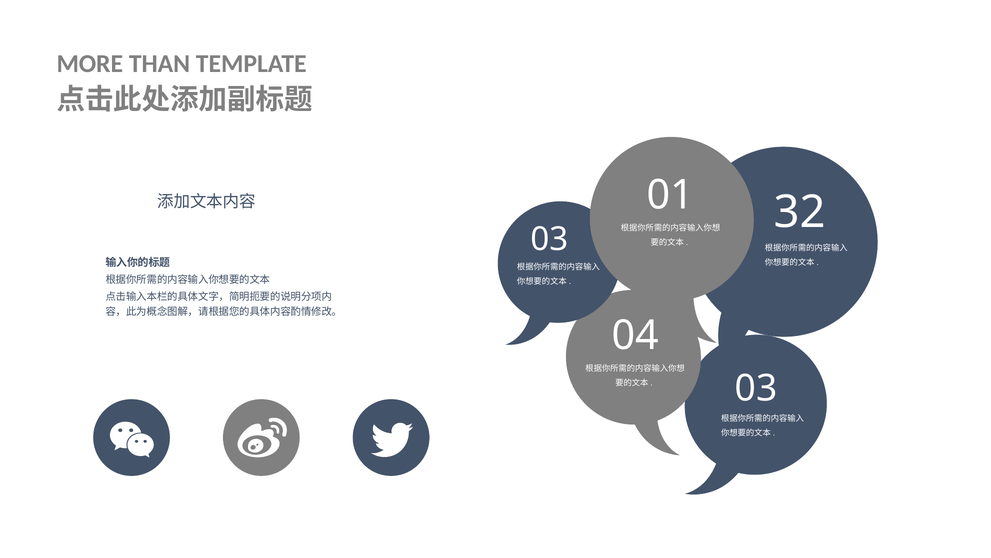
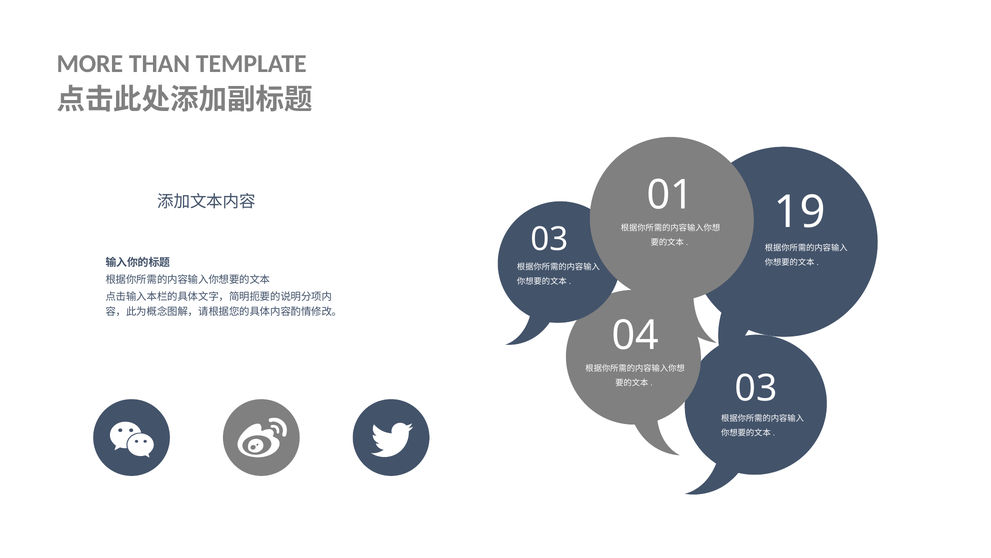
32: 32 -> 19 (800, 212)
